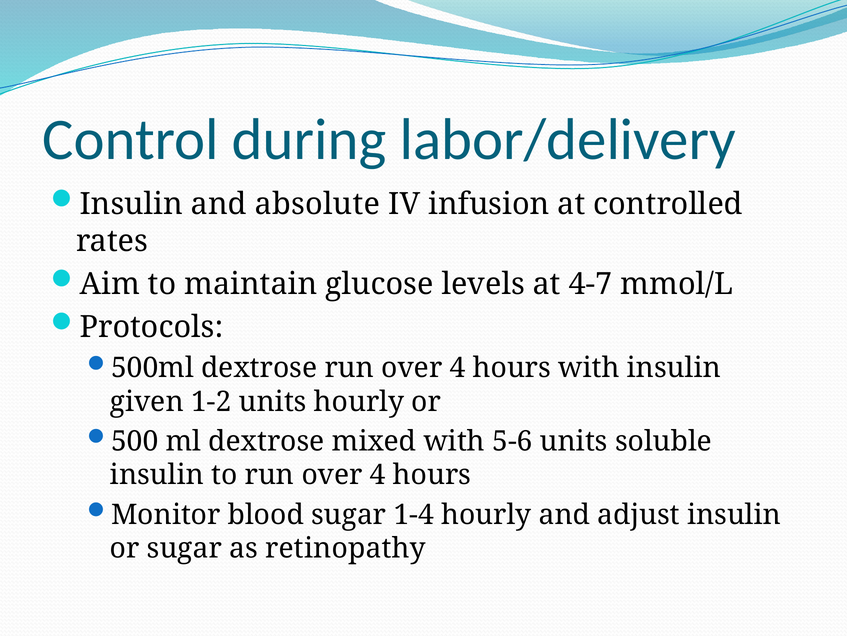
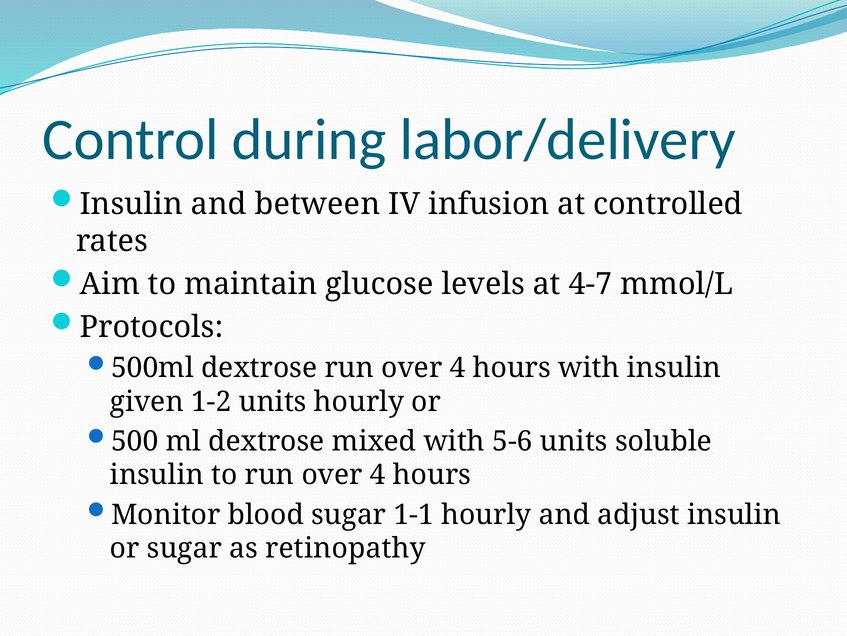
absolute: absolute -> between (317, 204)
1-4: 1-4 -> 1-1 (414, 514)
